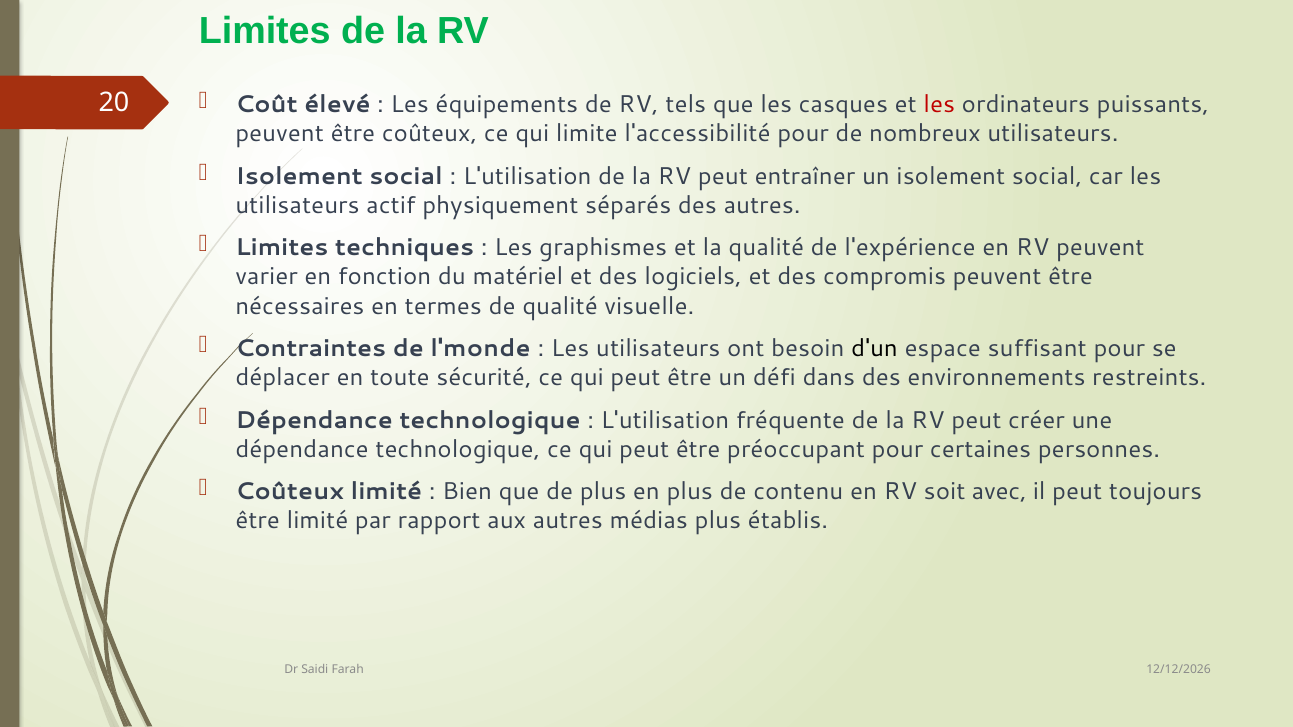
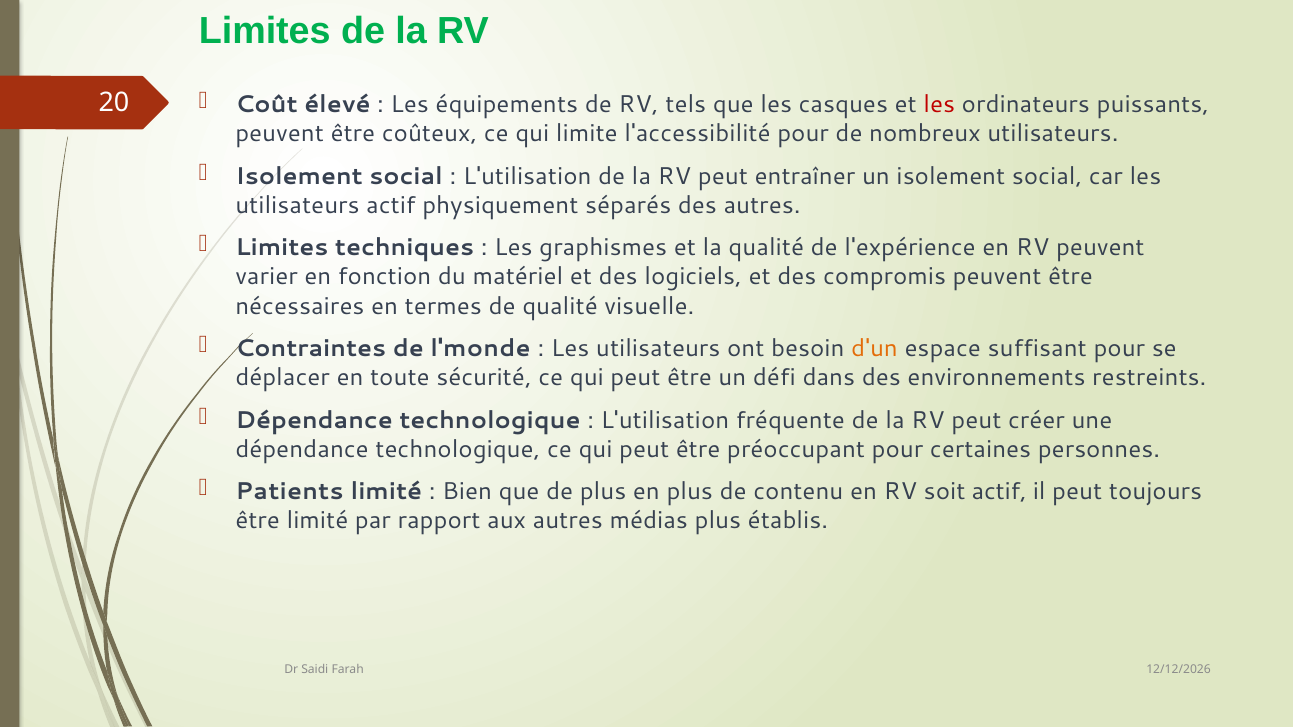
d'un colour: black -> orange (875, 349)
Coûteux: Coûteux -> Patients (290, 492)
soit avec: avec -> actif (999, 492)
